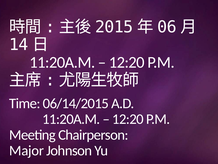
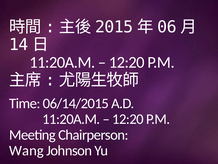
Major: Major -> Wang (26, 150)
